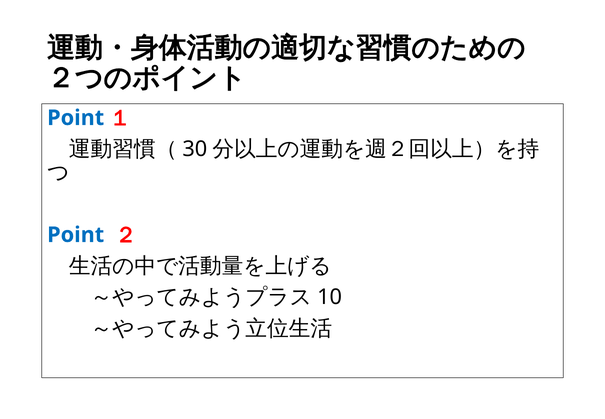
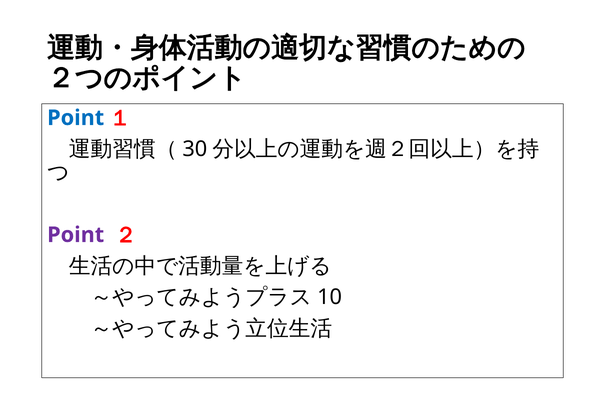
Point colour: blue -> purple (76, 235)
